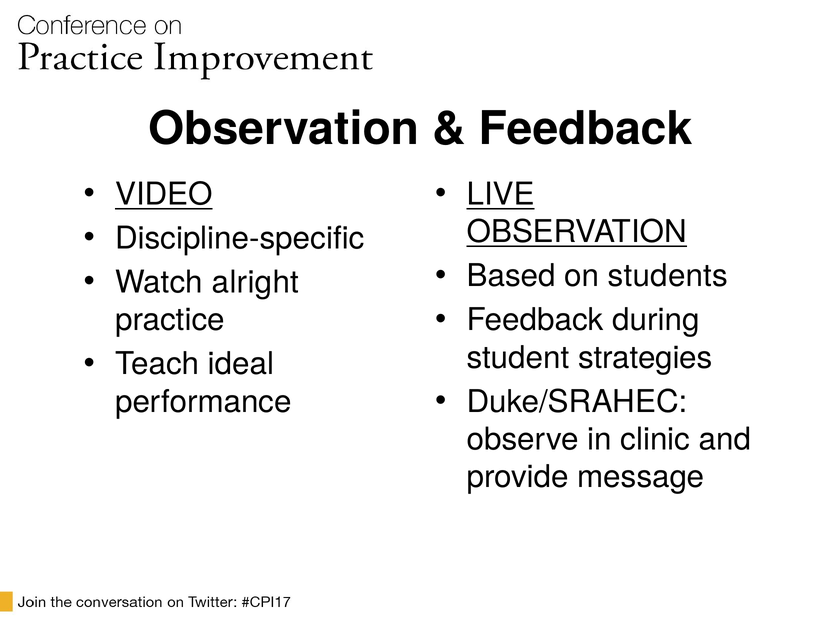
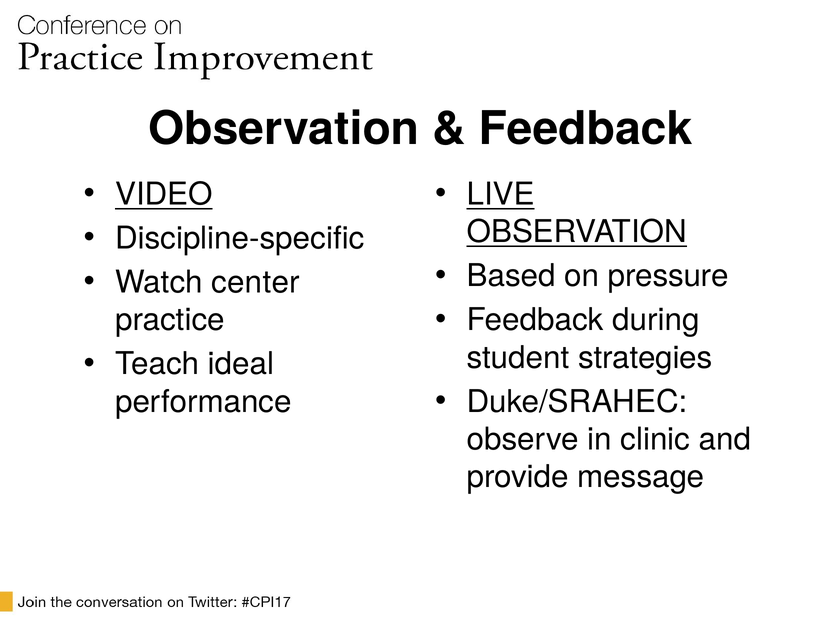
students: students -> pressure (668, 276)
alright: alright -> center (256, 282)
